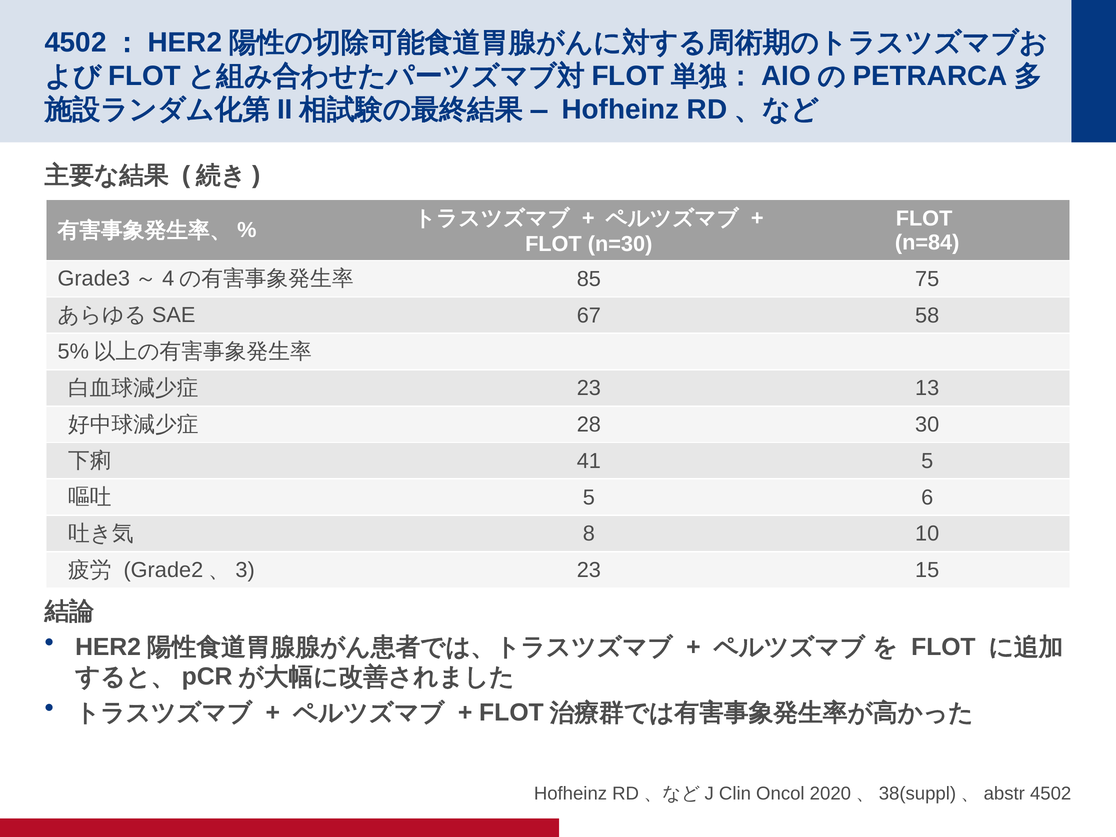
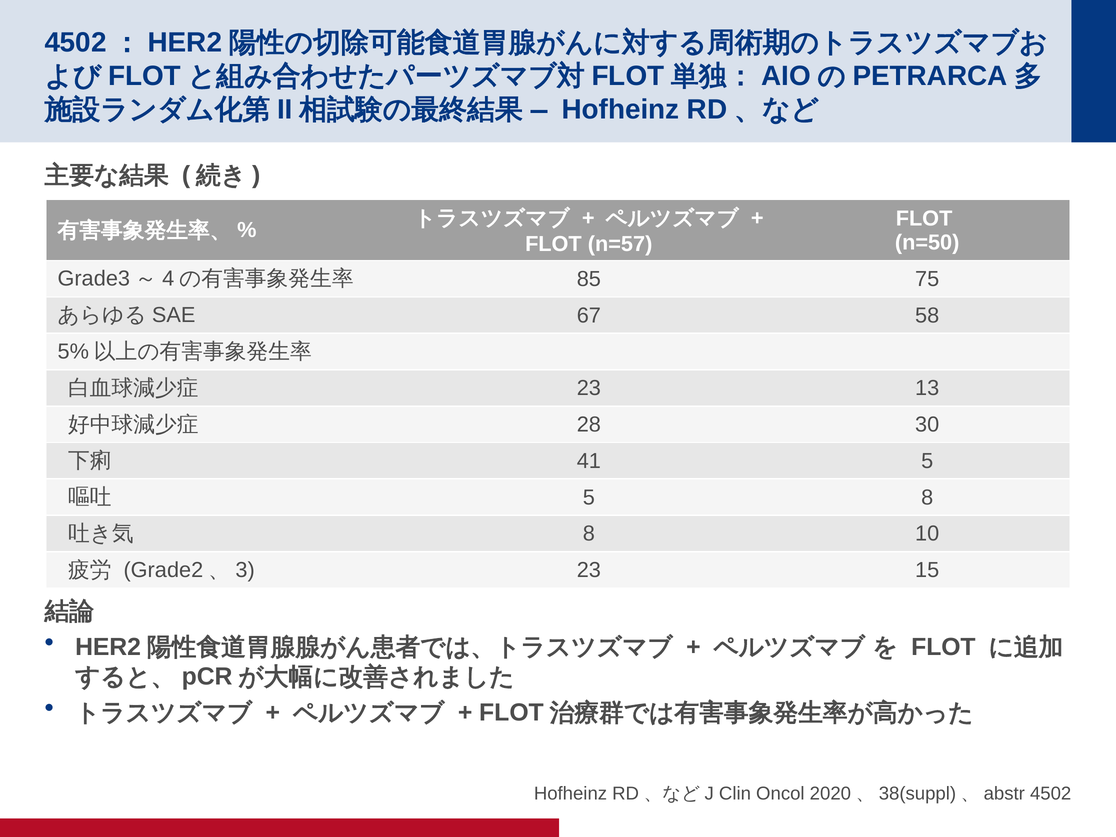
n=84: n=84 -> n=50 (927, 243)
n=30: n=30 -> n=57 (620, 244)
5 6: 6 -> 8 (927, 497)
